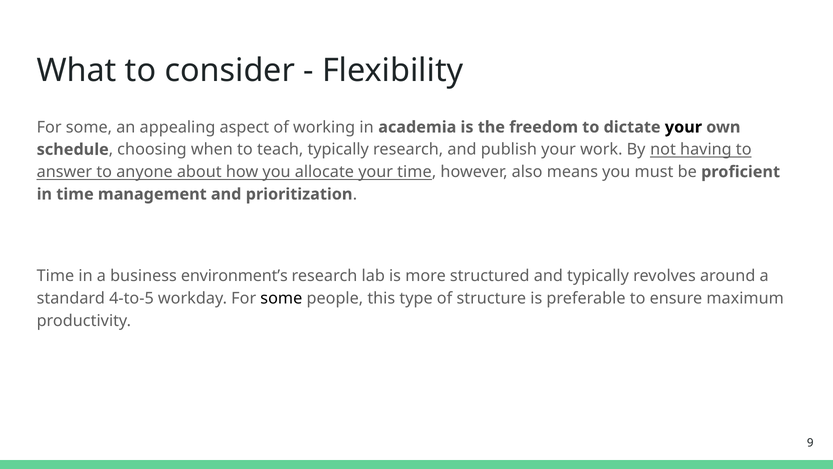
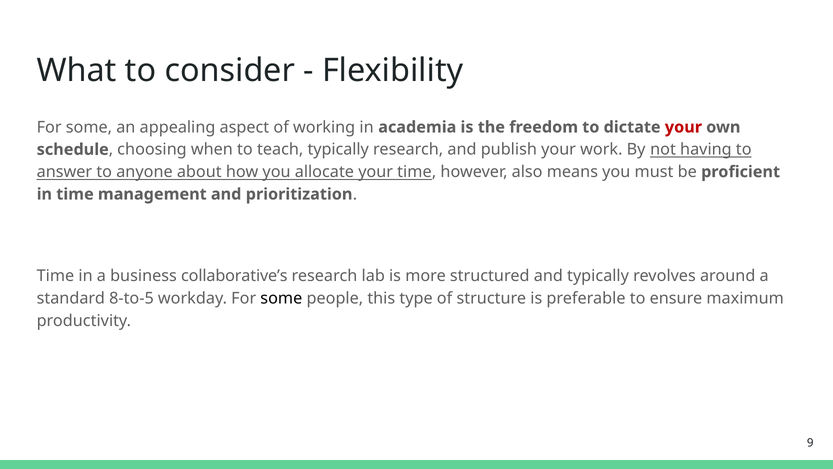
your colour: black -> red (683, 127)
environment’s: environment’s -> collaborative’s (234, 276)
4-to-5: 4-to-5 -> 8-to-5 (131, 298)
